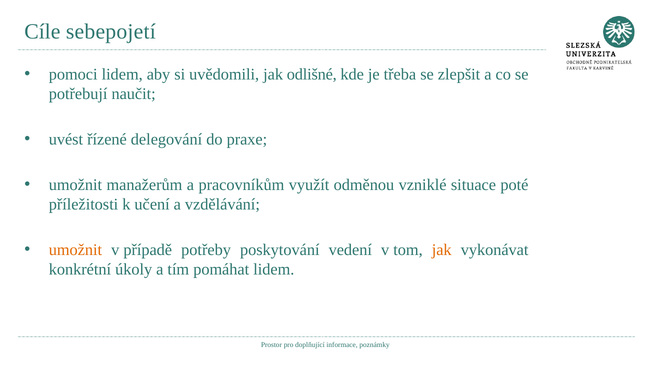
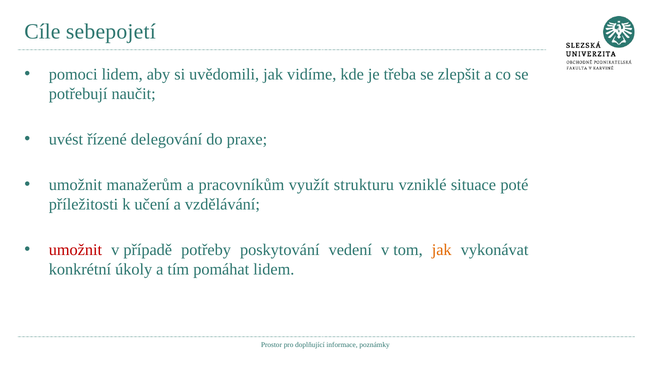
odlišné: odlišné -> vidíme (312, 74)
odměnou: odměnou -> strukturu (364, 185)
umožnit colour: orange -> red (75, 250)
